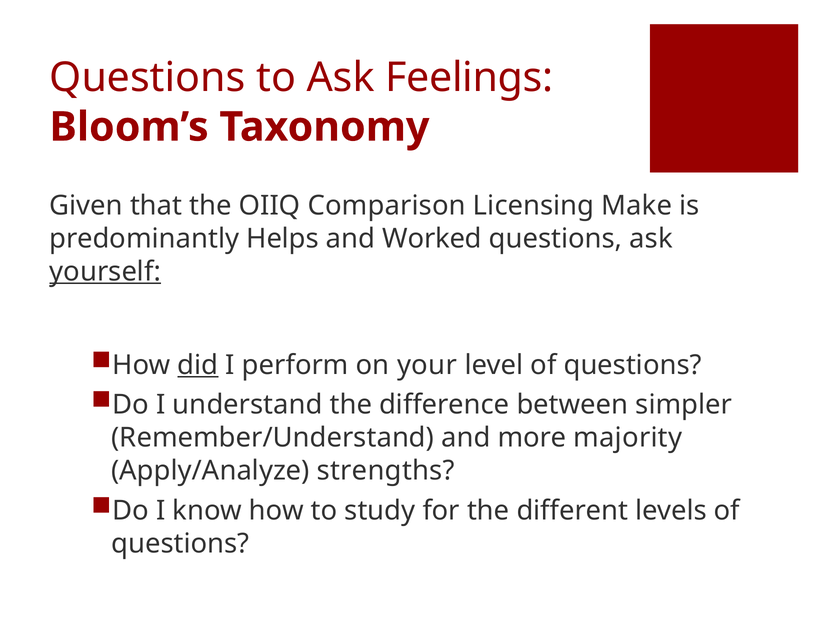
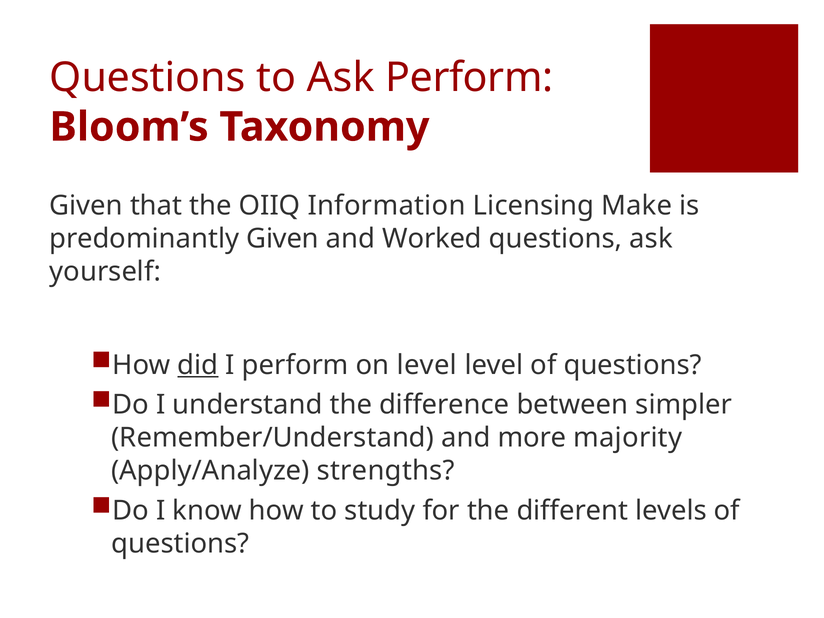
Ask Feelings: Feelings -> Perform (469, 78)
Comparison: Comparison -> Information (387, 206)
predominantly Helps: Helps -> Given (283, 239)
yourself underline: present -> none (105, 272)
on your: your -> level (427, 365)
